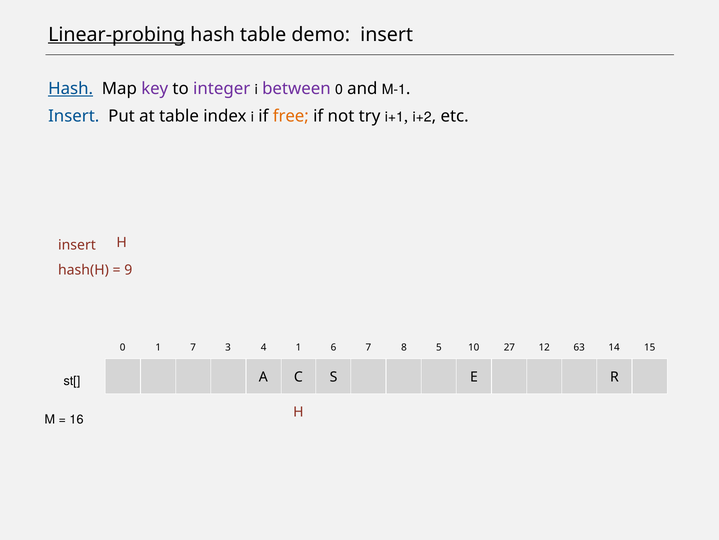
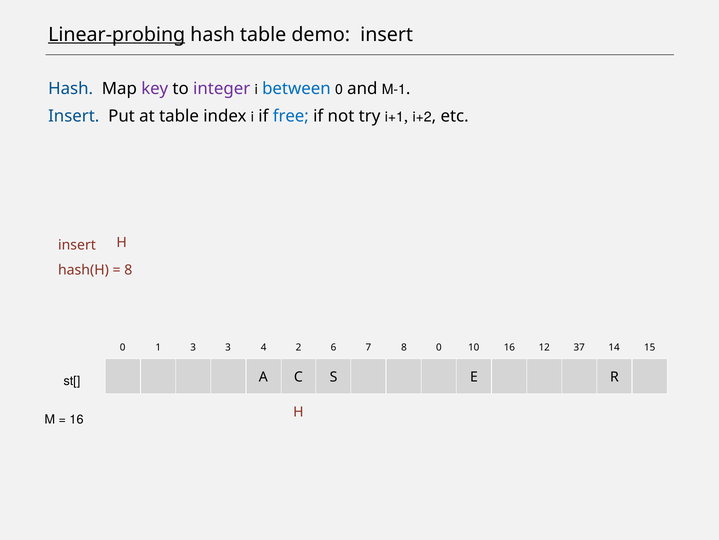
Hash underline: present -> none (71, 89)
between colour: purple -> blue (296, 89)
free colour: orange -> blue (291, 116)
9: 9 -> 8 (128, 270)
1 7: 7 -> 3 (193, 347)
4 1: 1 -> 2 (299, 347)
7 8 5: 5 -> 0 (439, 347)
10 27: 27 -> 16 (509, 347)
63: 63 -> 37 (579, 347)
